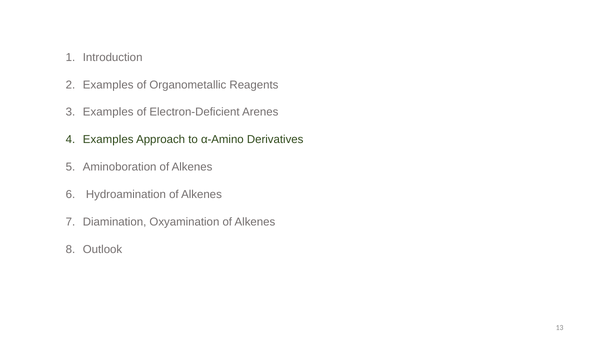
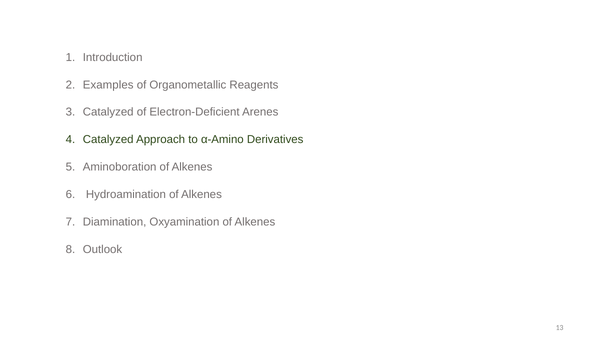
Examples: Examples -> Catalyzed (108, 112)
Examples: Examples -> Catalyzed (108, 140)
